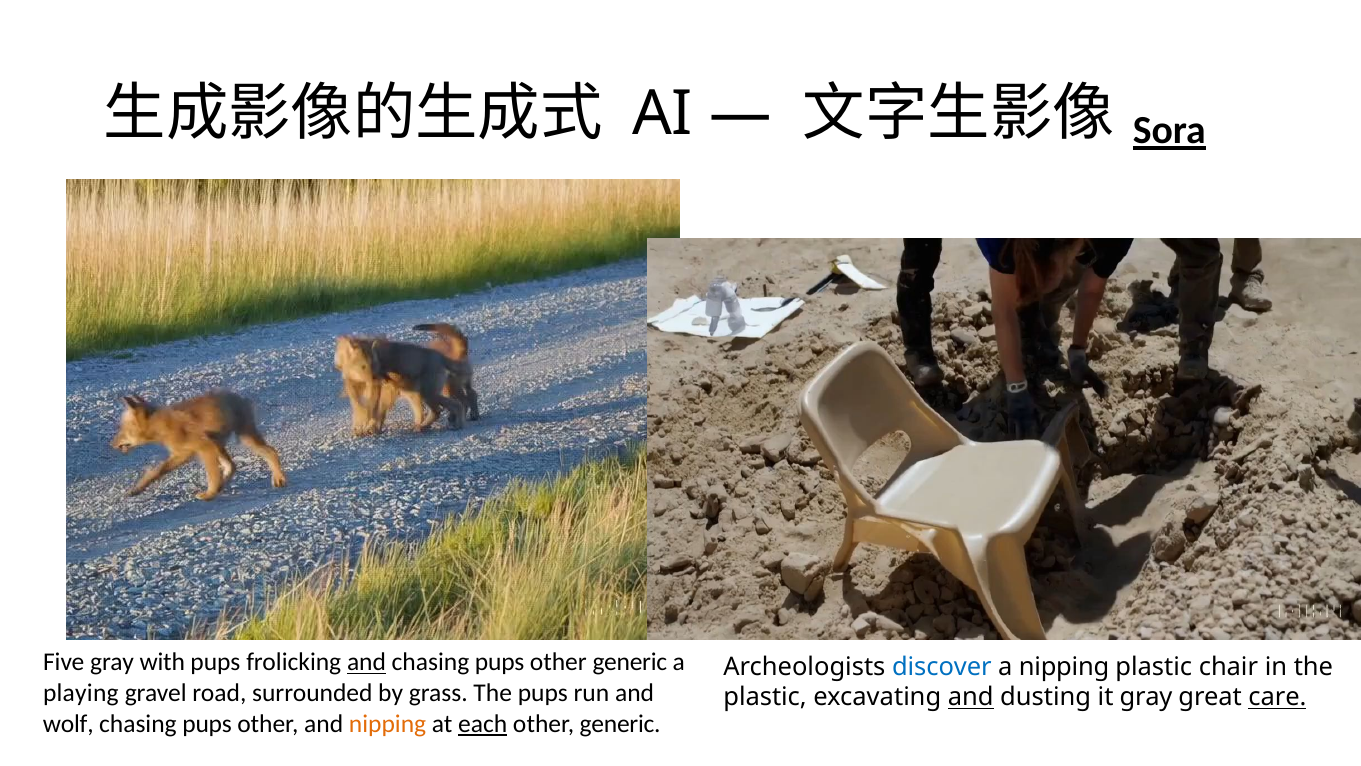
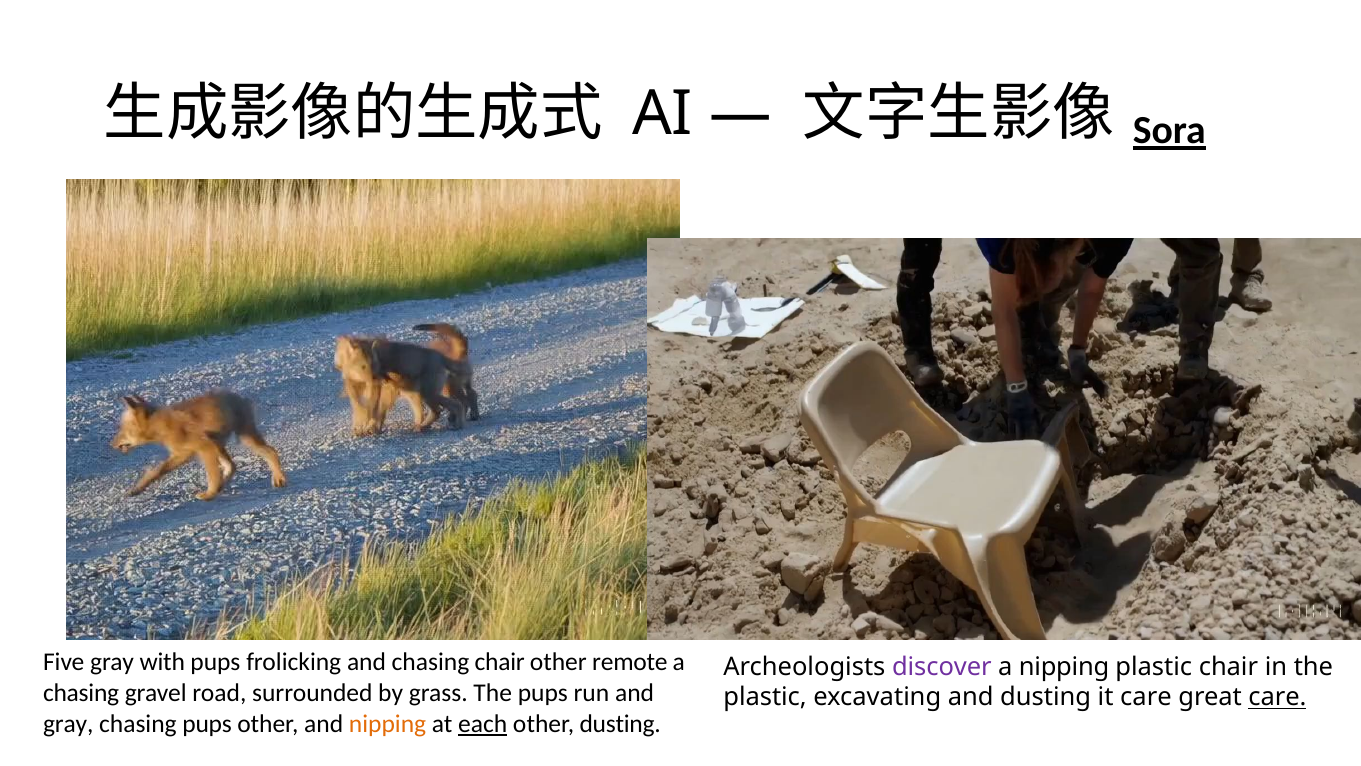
and underline: present -> none (366, 662)
pups: pups -> chair (500, 662)
generic: generic -> remote (630, 662)
discover colour: blue -> purple (942, 666)
playing: playing -> chasing (81, 693)
and underline: present -> none (971, 697)
it gray: gray -> care (1146, 697)
wolf: wolf -> gray (68, 723)
generic: generic -> dusting (620, 723)
